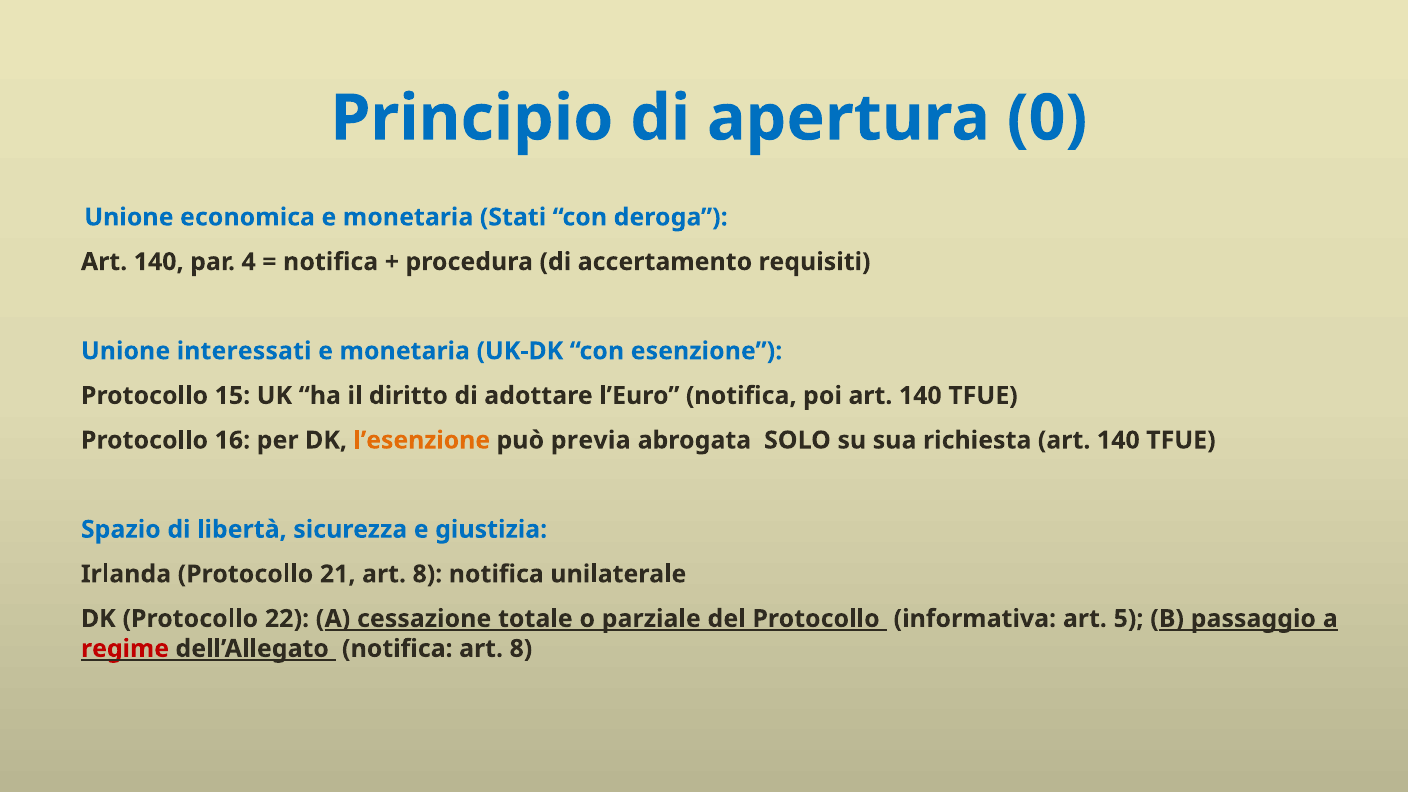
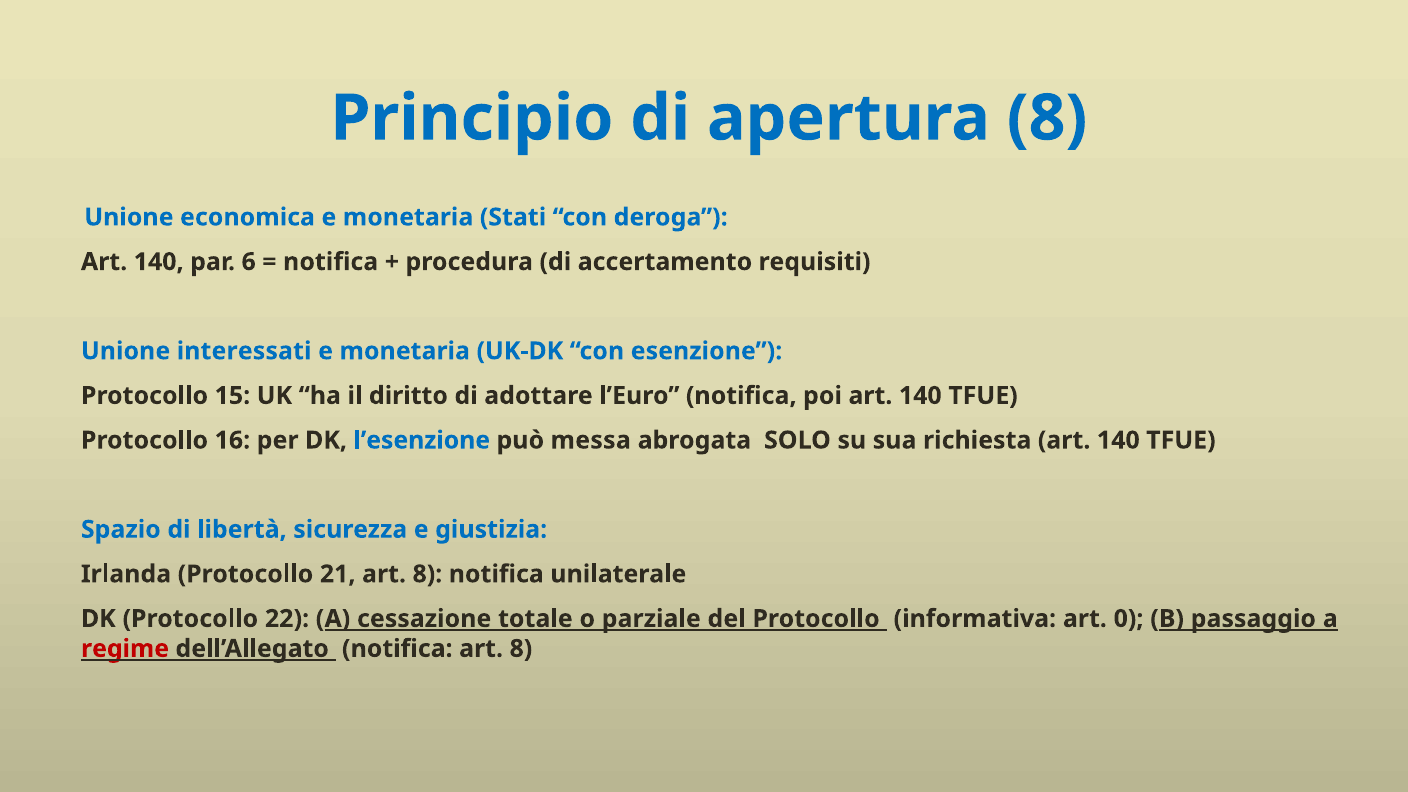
apertura 0: 0 -> 8 (1047, 118)
4: 4 -> 6 (249, 262)
l’esenzione colour: orange -> blue (422, 440)
previa: previa -> messa (591, 440)
5: 5 -> 0 (1129, 619)
